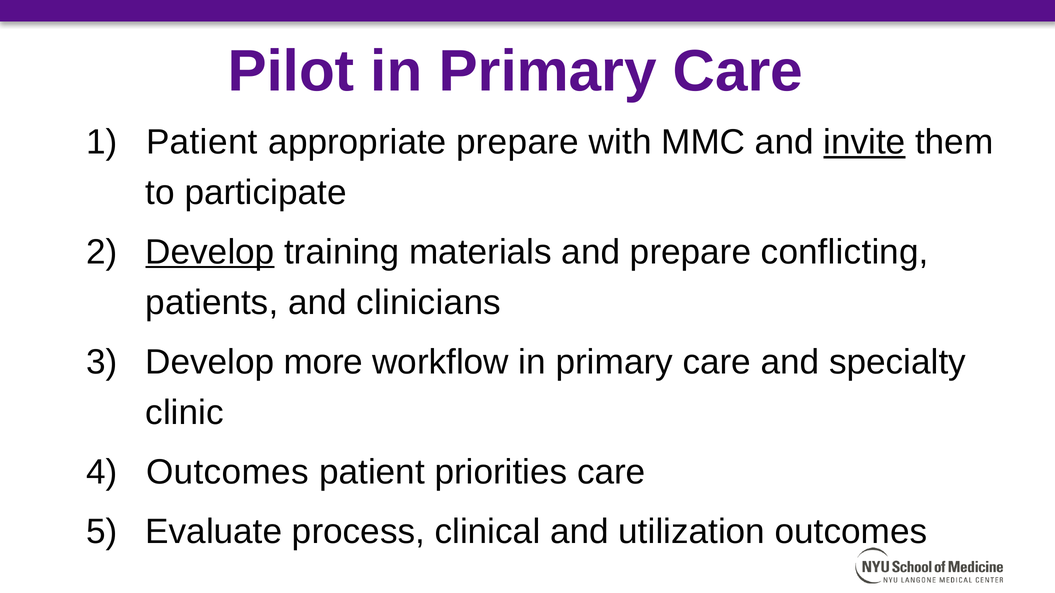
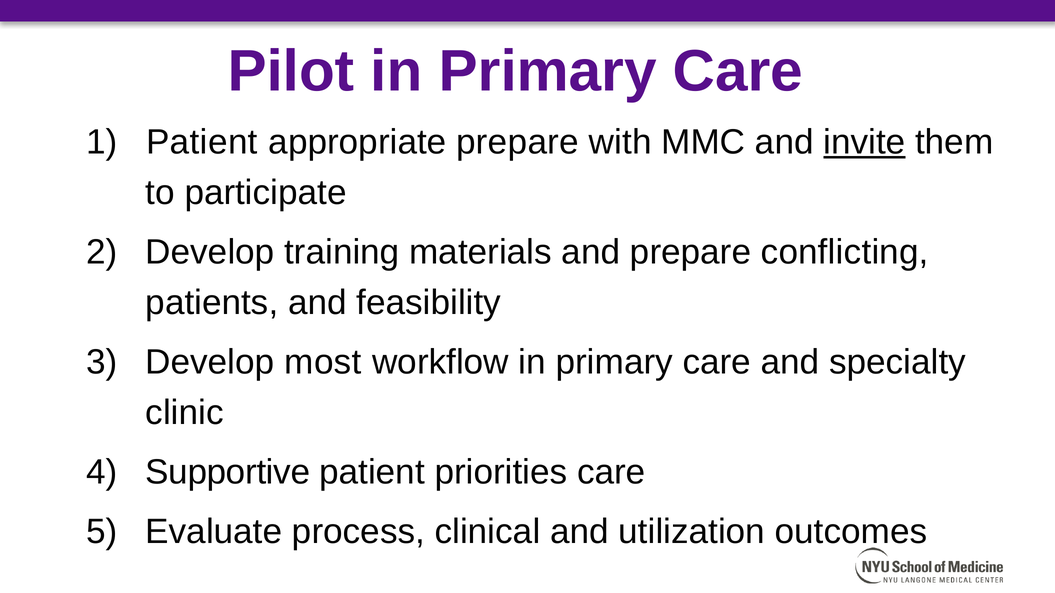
Develop underline: present -> none (210, 252)
clinicians: clinicians -> feasibility (429, 303)
more: more -> most (323, 362)
Outcomes: Outcomes -> Supportive (228, 472)
